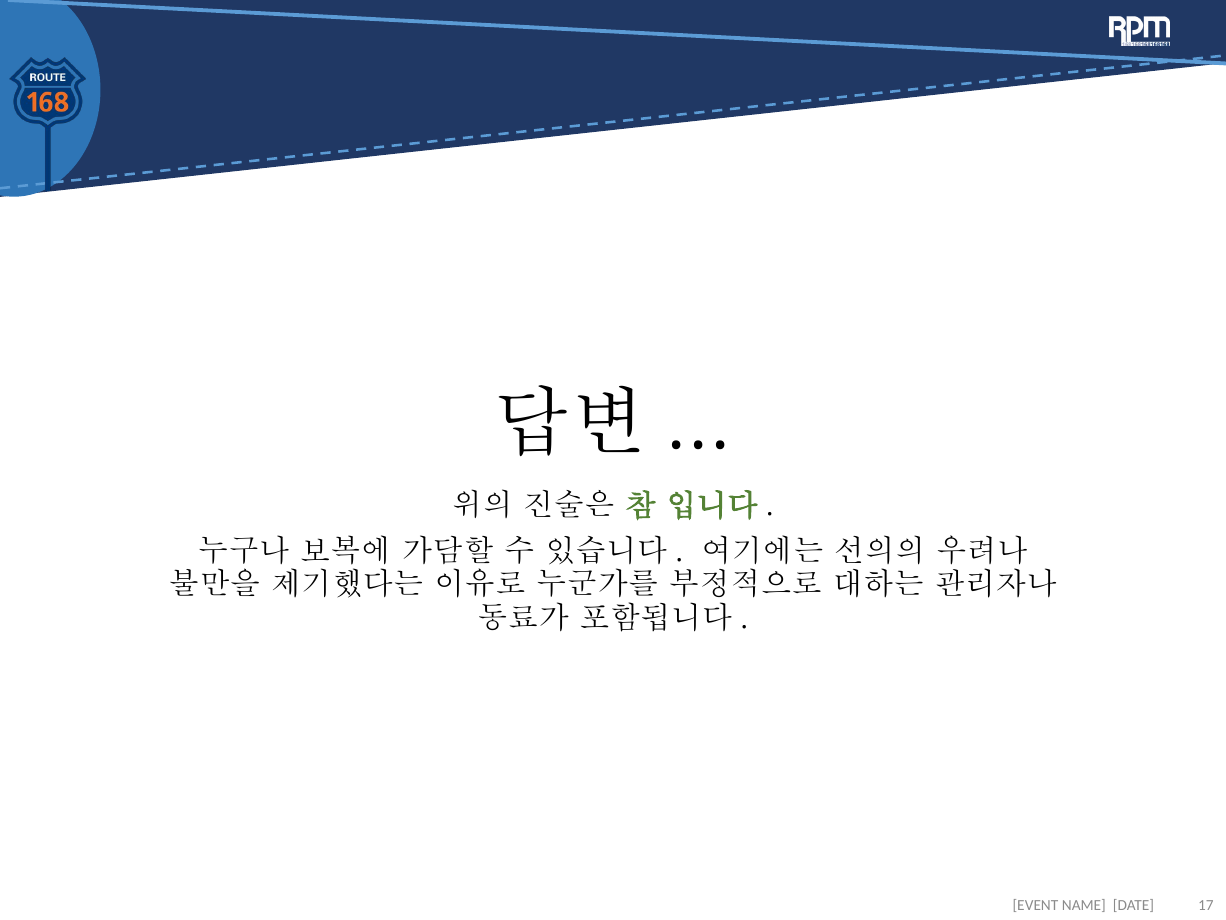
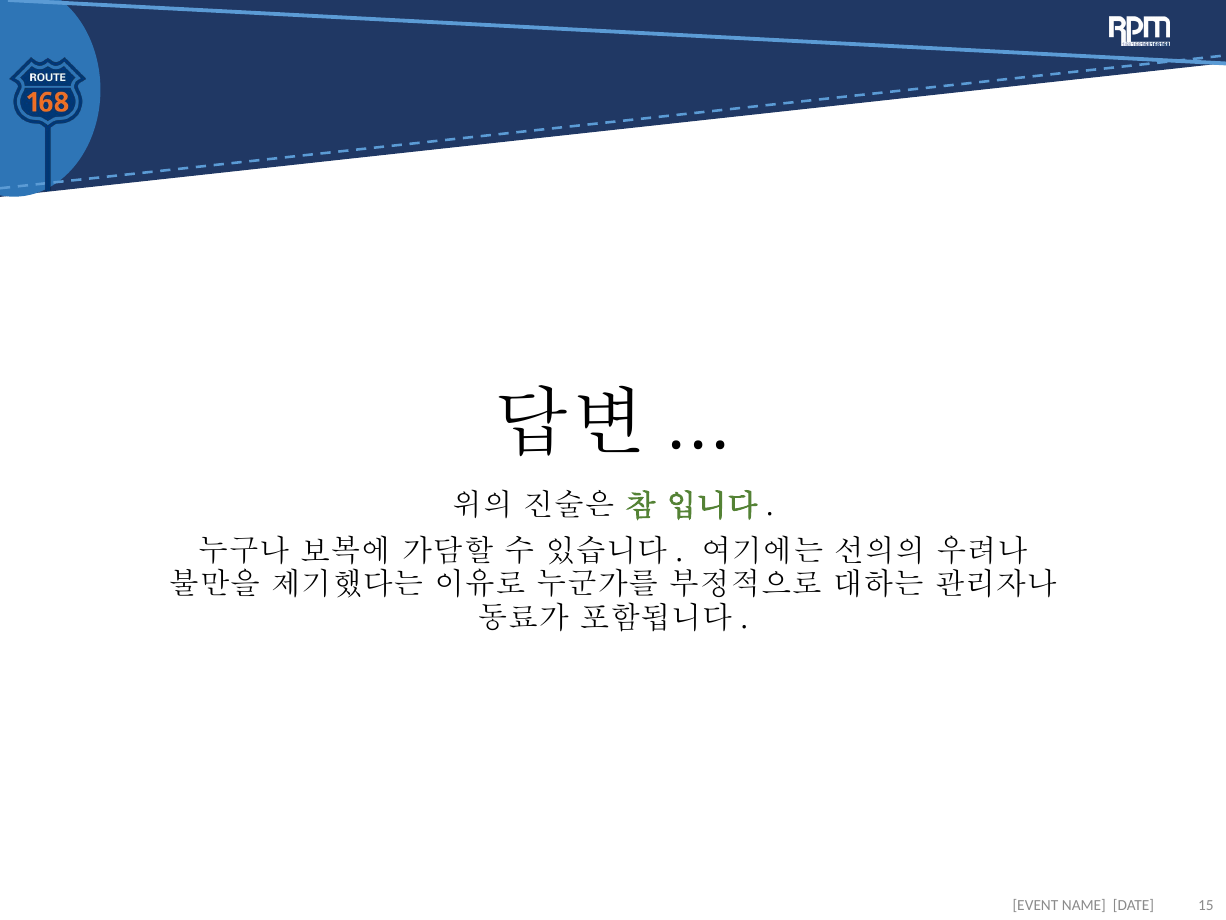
17: 17 -> 15 (1206, 905)
